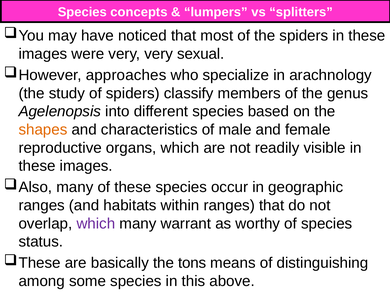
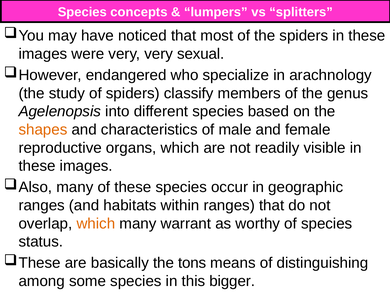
approaches: approaches -> endangered (126, 75)
which colour: purple -> orange (96, 224)
above: above -> bigger (232, 282)
